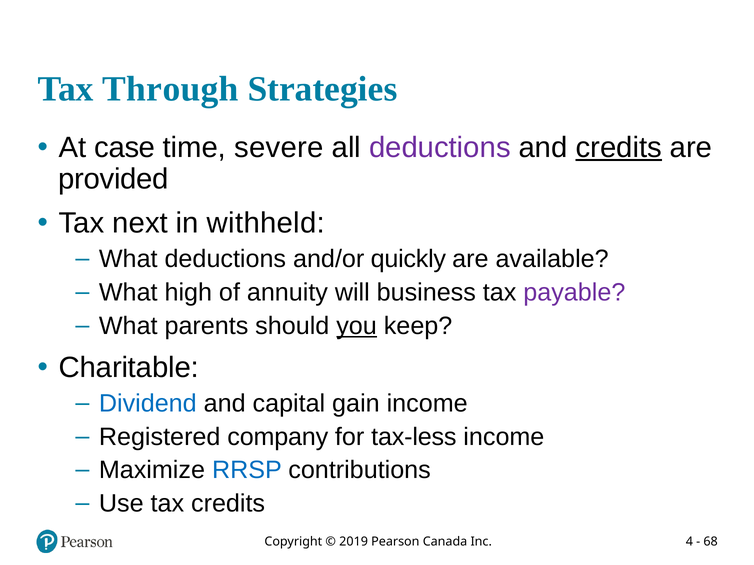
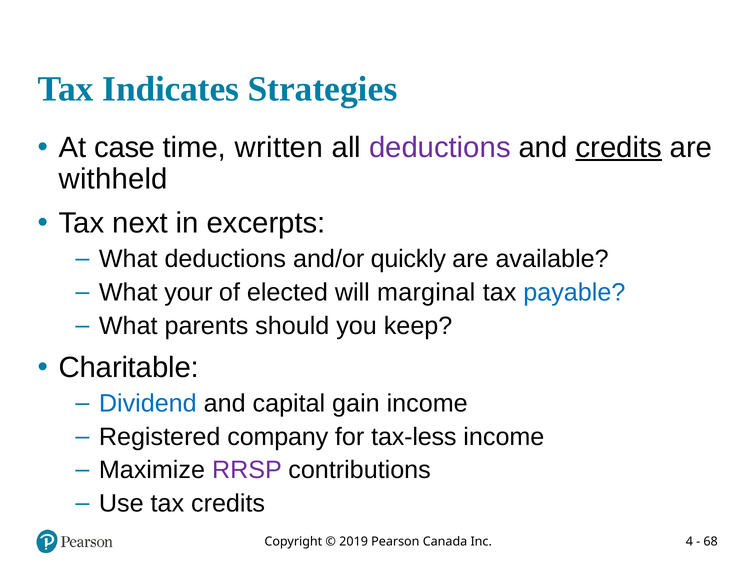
Through: Through -> Indicates (171, 89)
severe: severe -> written (279, 148)
provided: provided -> withheld (113, 179)
withheld: withheld -> excerpts (266, 224)
high: high -> your (188, 293)
annuity: annuity -> elected (287, 293)
business: business -> marginal (426, 293)
payable colour: purple -> blue (574, 293)
you underline: present -> none (357, 326)
RRSP colour: blue -> purple (247, 471)
